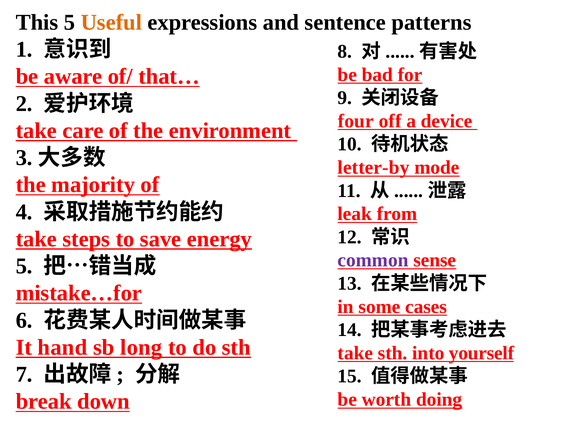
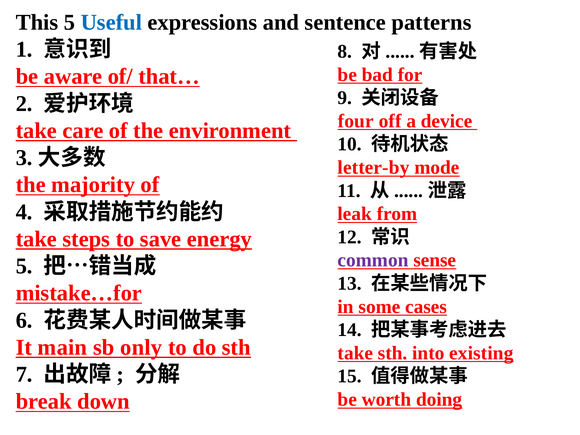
Useful colour: orange -> blue (111, 22)
hand: hand -> main (62, 347)
long: long -> only (141, 347)
yourself: yourself -> existing (481, 353)
